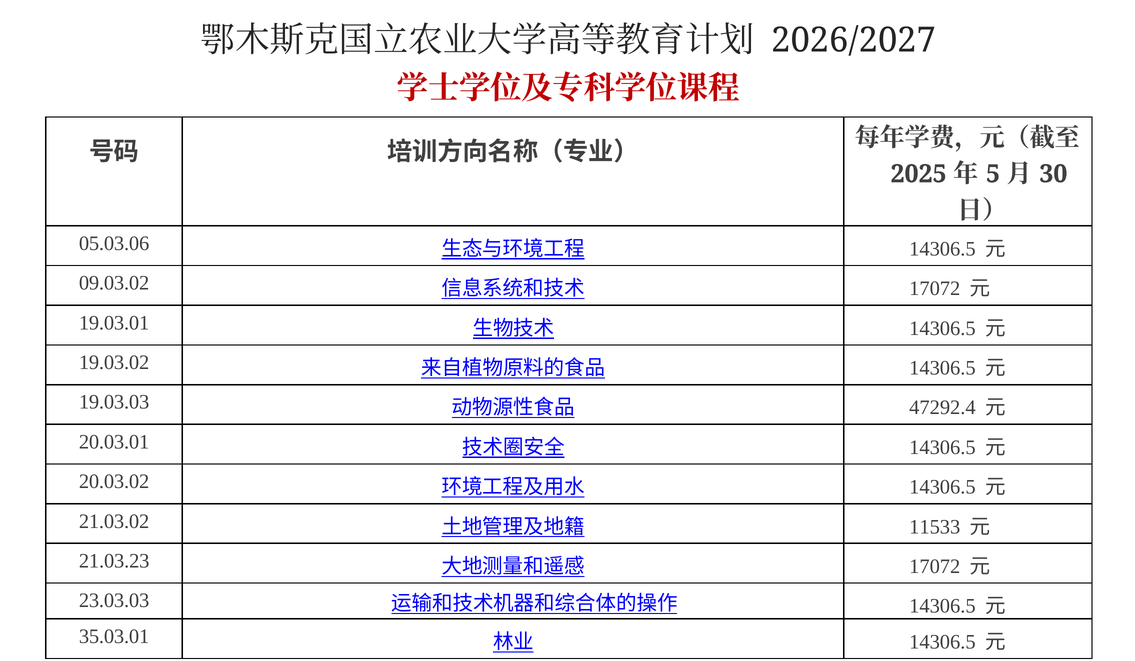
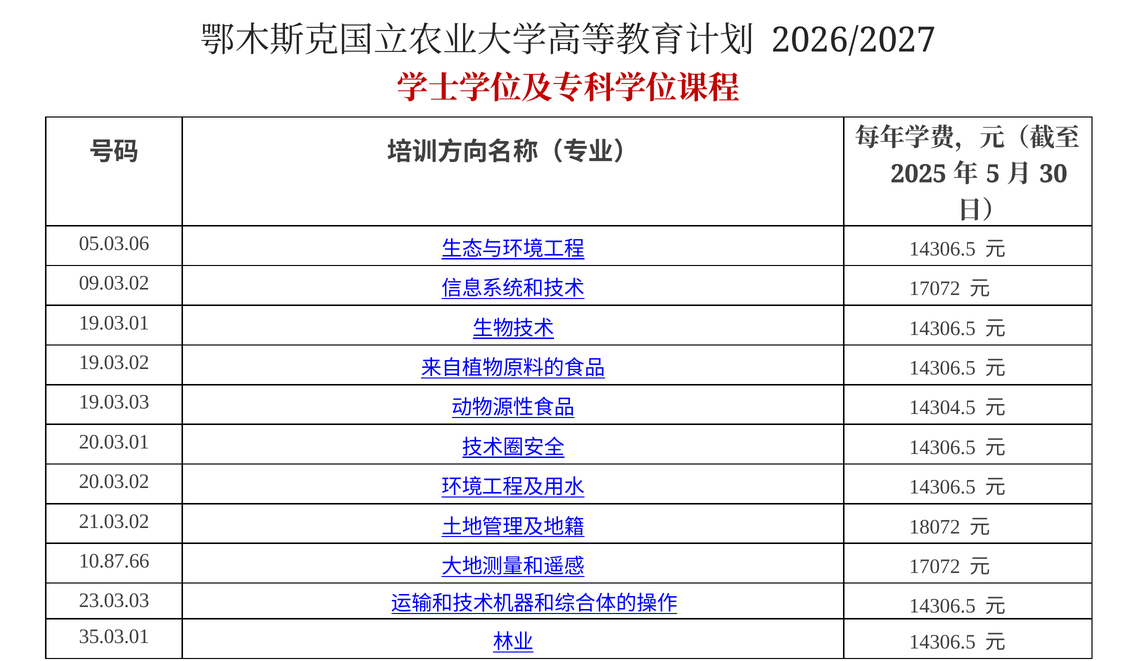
47292.4: 47292.4 -> 14304.5 (942, 407)
11533: 11533 -> 18072 (935, 526)
21.03.23: 21.03.23 -> 10.87.66 (114, 561)
